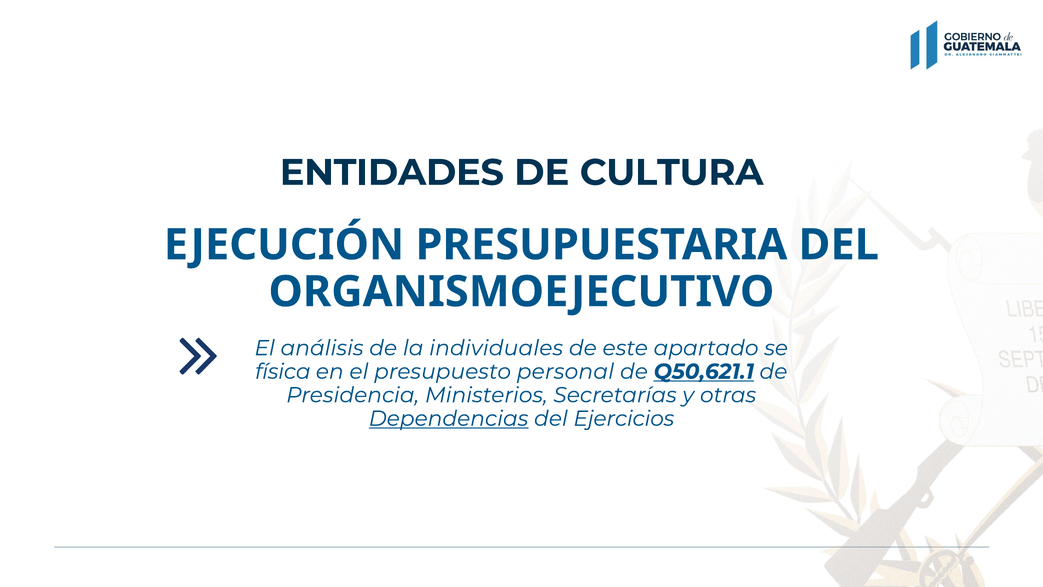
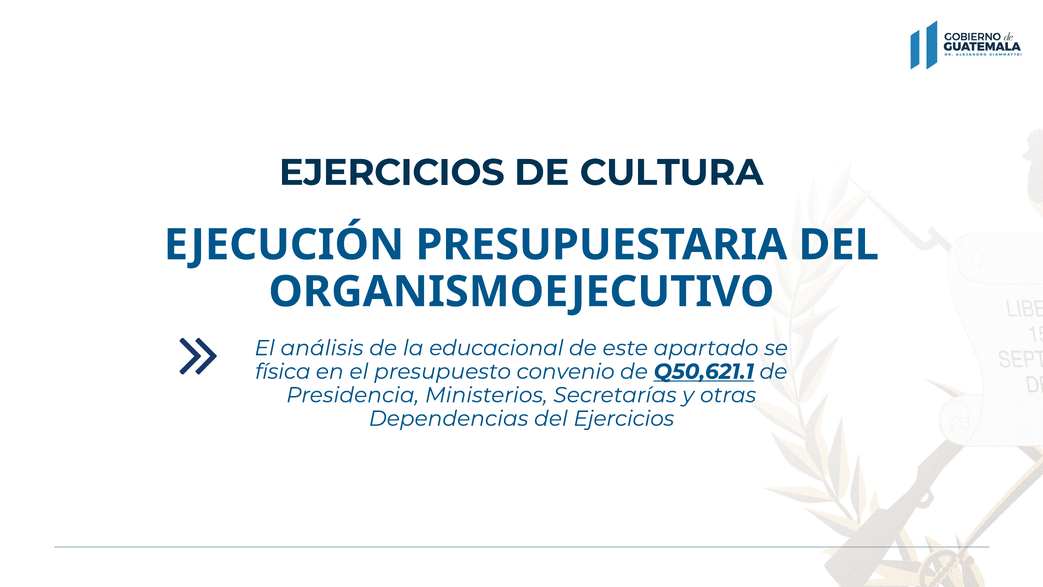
ENTIDADES: ENTIDADES -> EJERCICIOS (392, 173)
individuales: individuales -> educacional (496, 348)
personal: personal -> convenio (566, 371)
Dependencias underline: present -> none (449, 418)
